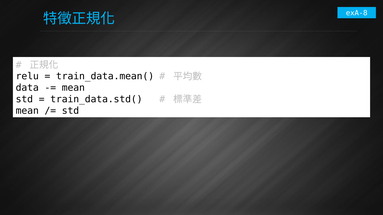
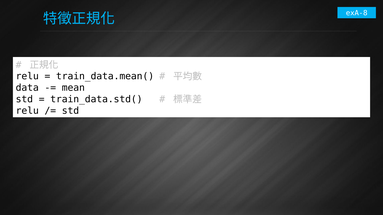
mean: mean -> relu (27, 111)
